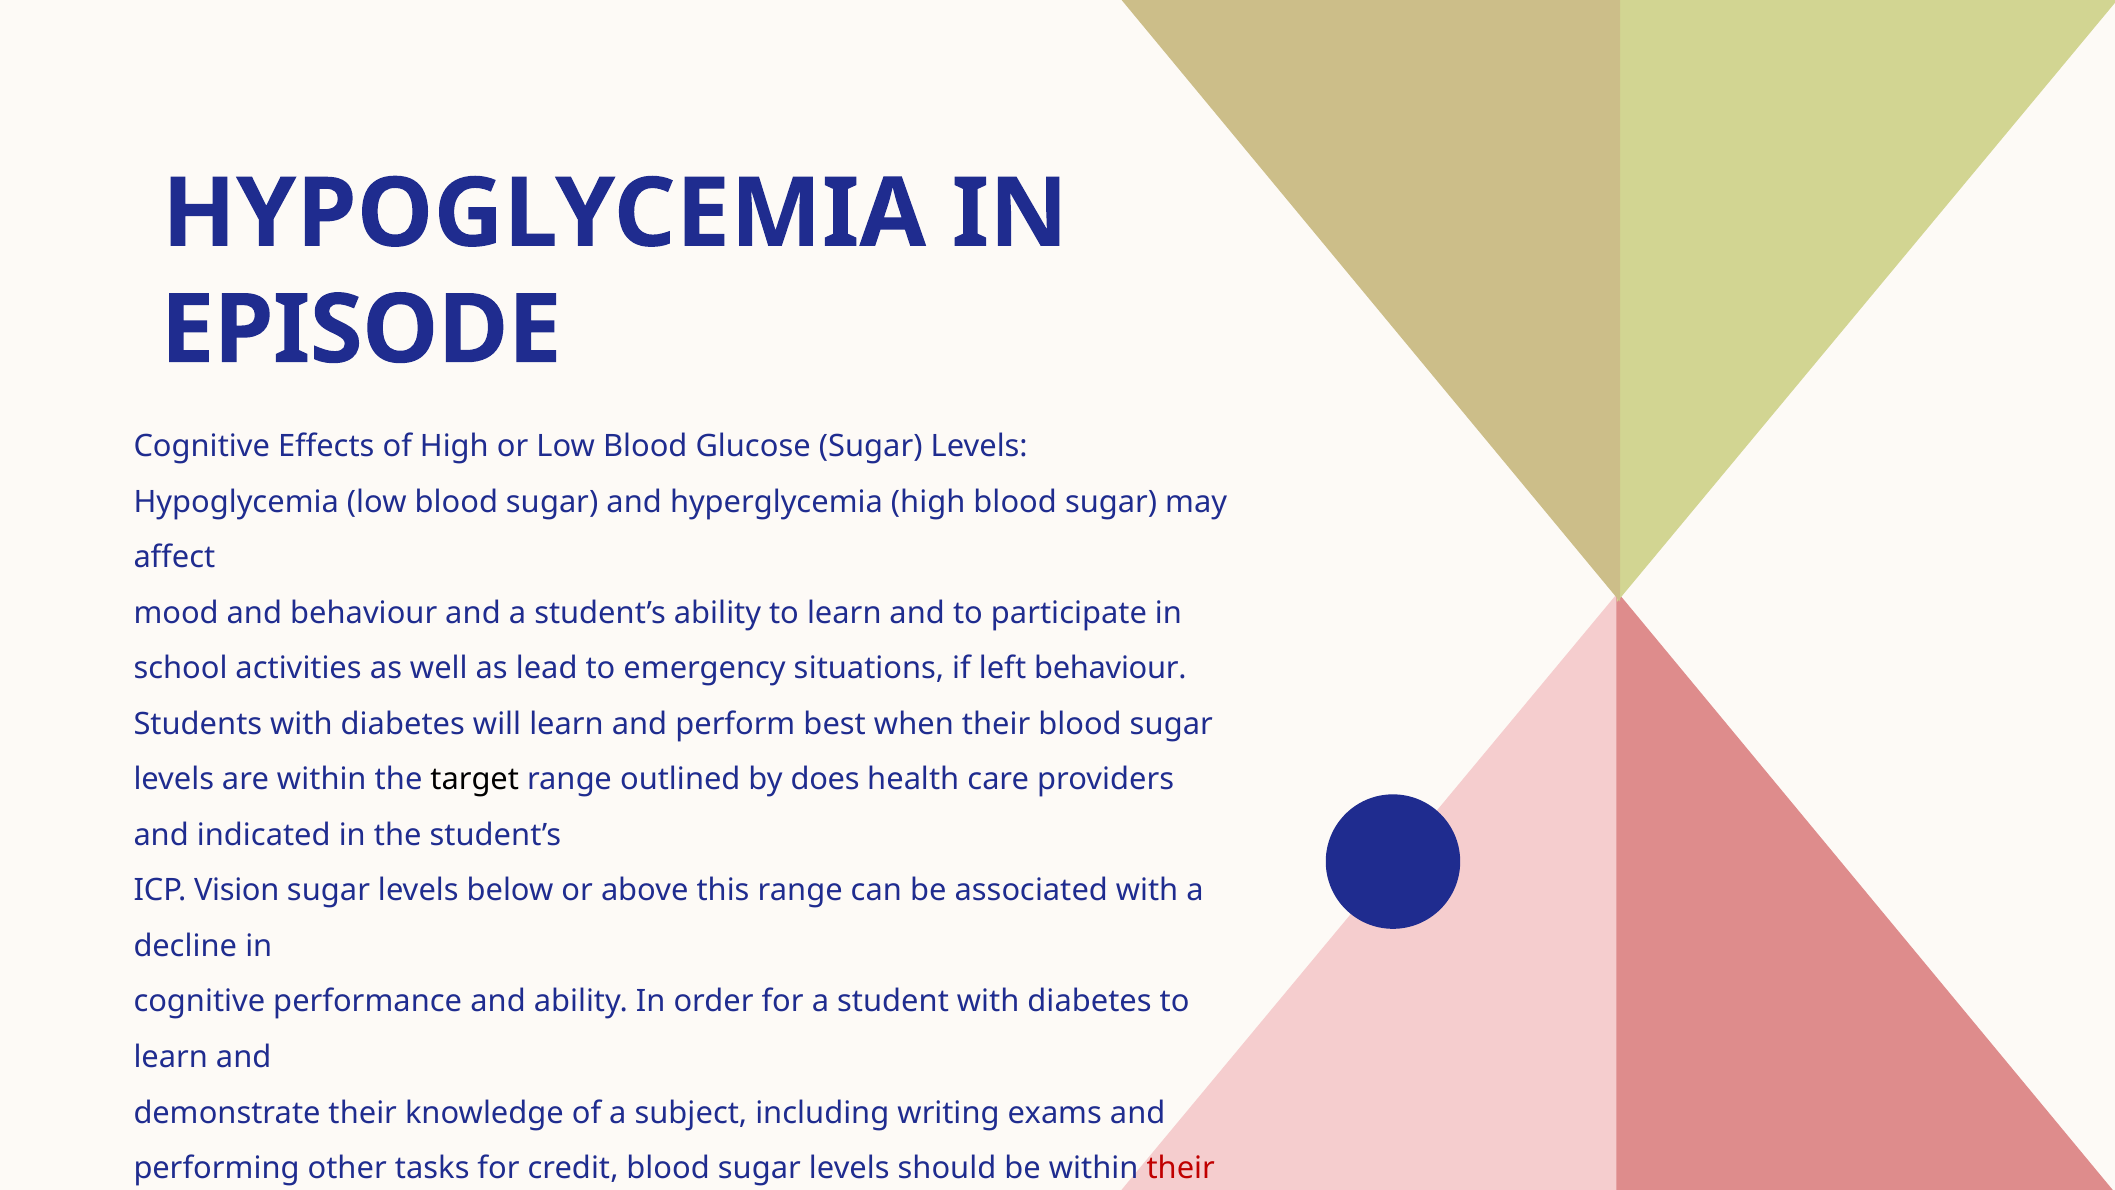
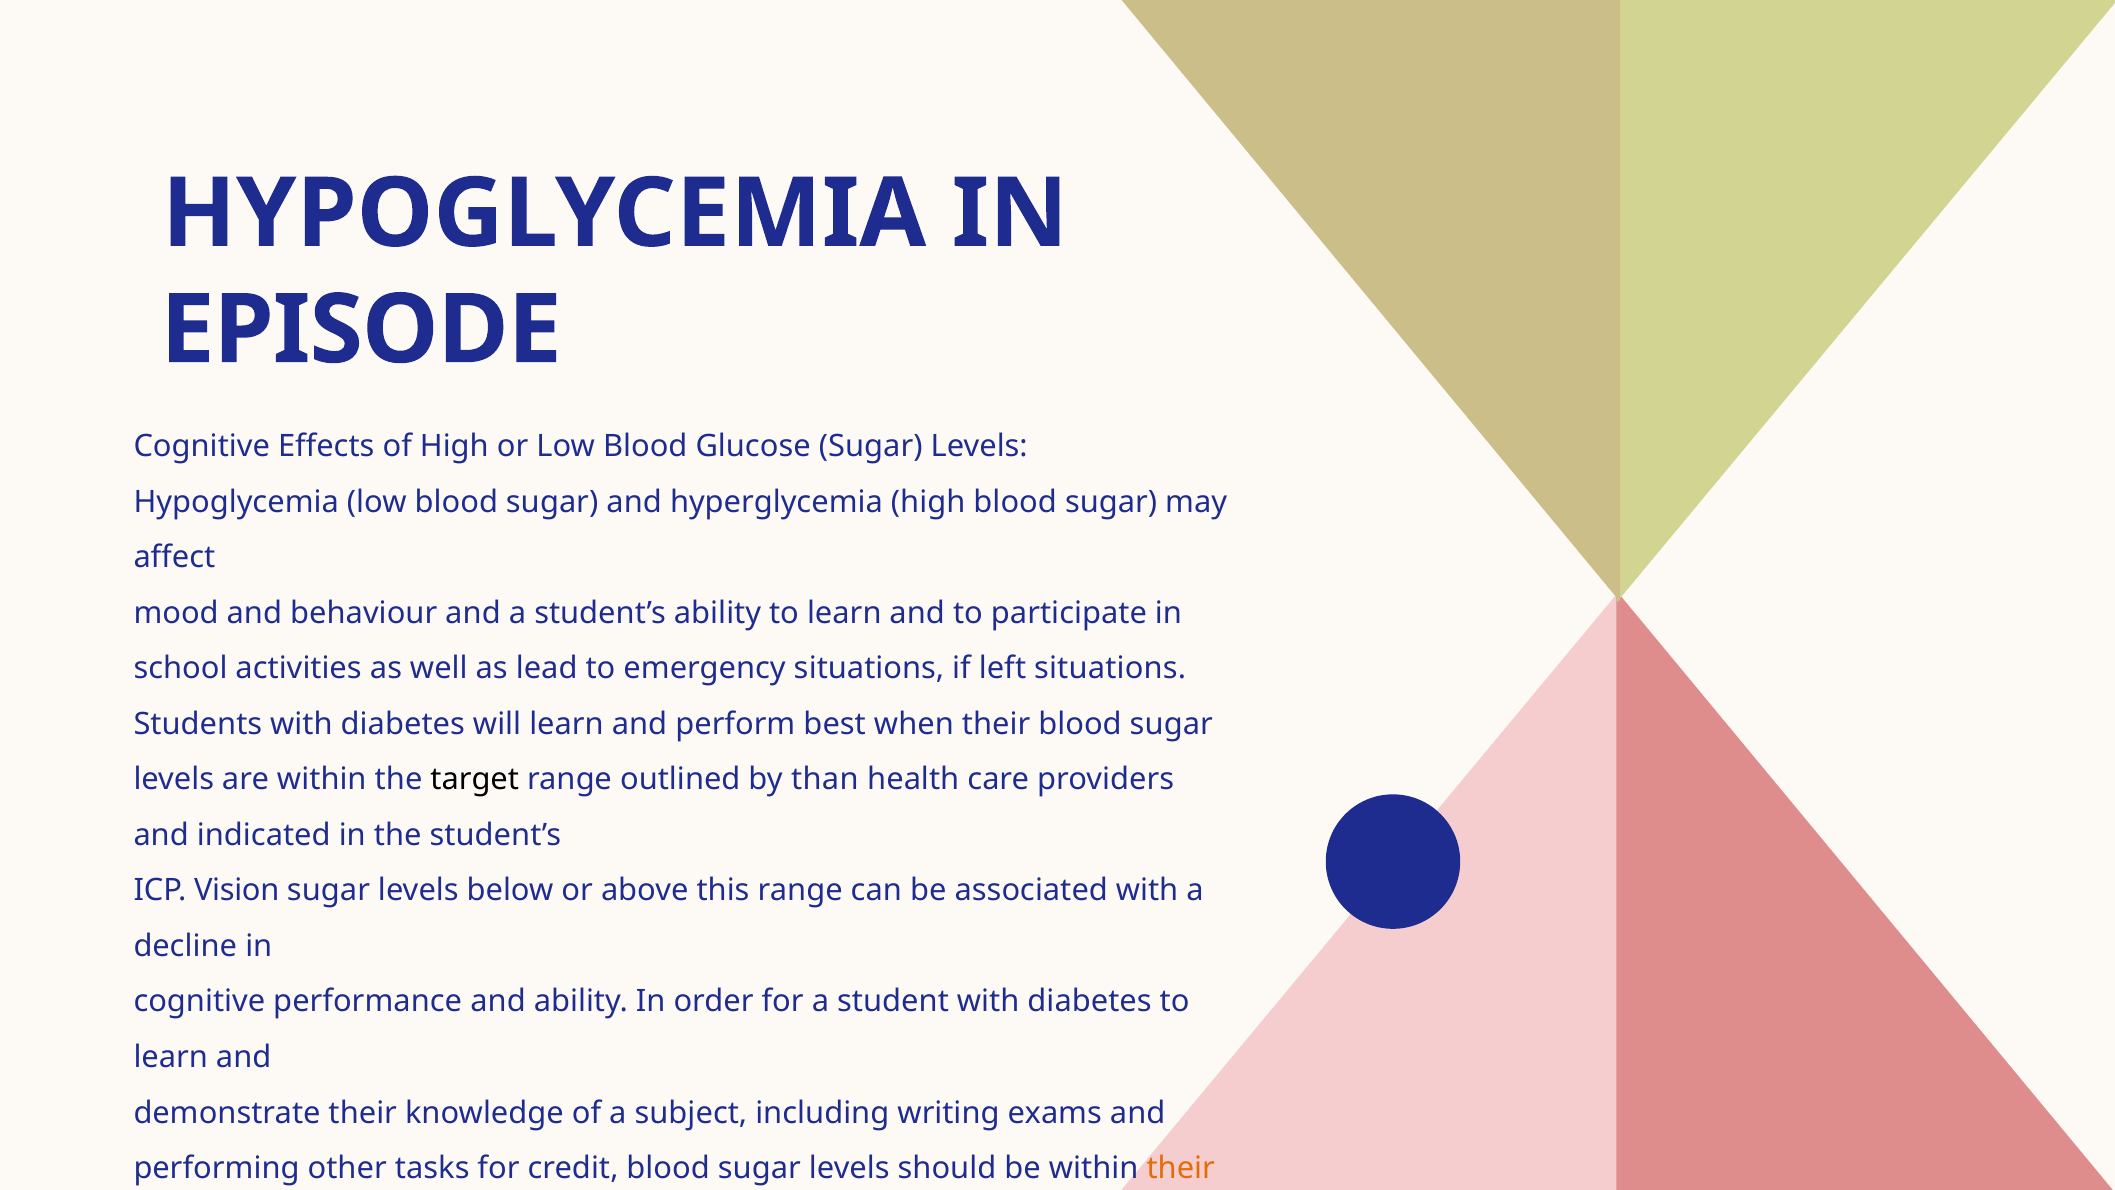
left behaviour: behaviour -> situations (1110, 668)
does: does -> than (825, 779)
their colour: red -> orange (1181, 1168)
